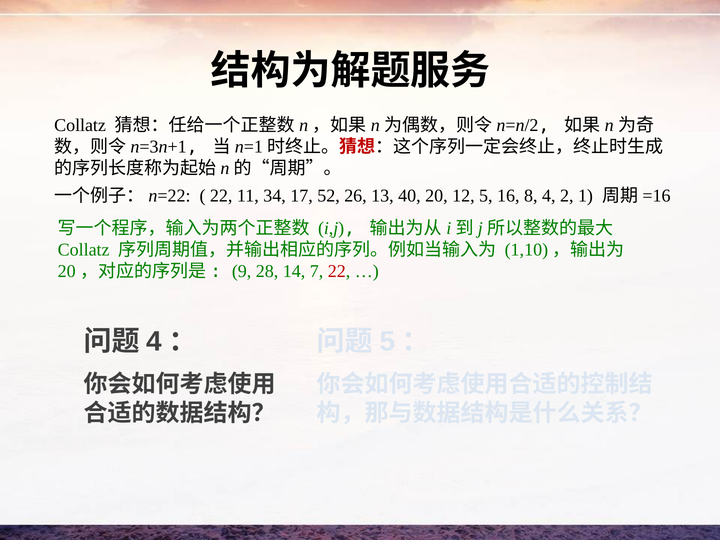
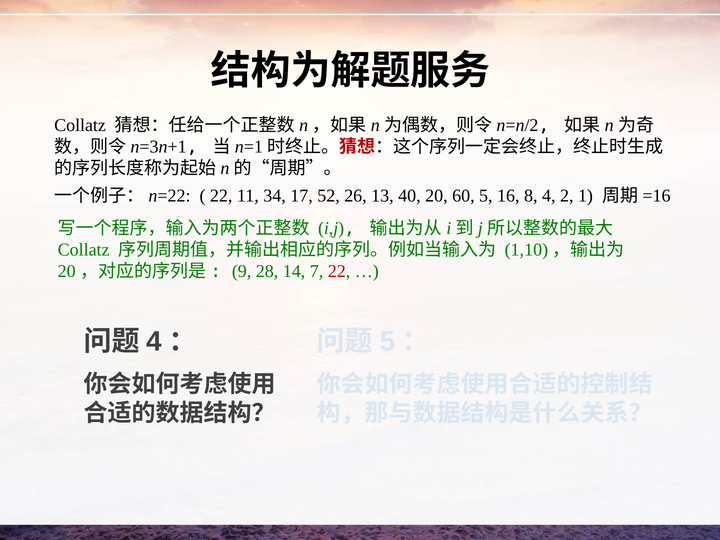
12: 12 -> 60 (463, 196)
